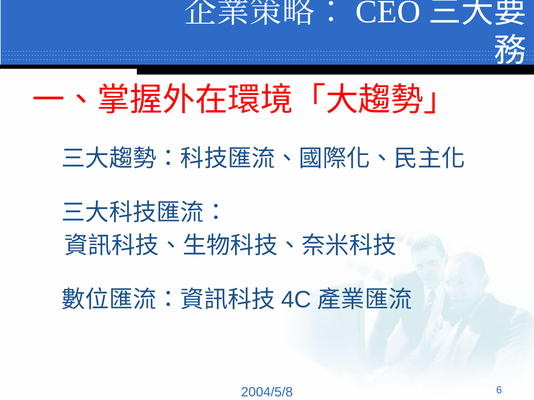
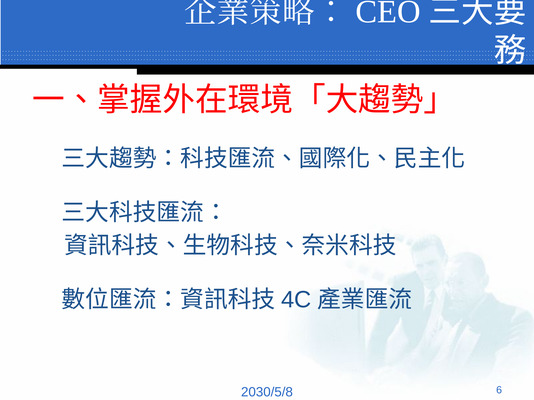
2004/5/8: 2004/5/8 -> 2030/5/8 (267, 392)
